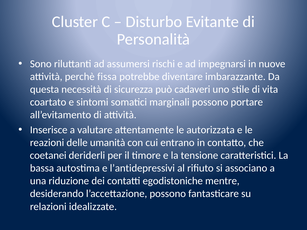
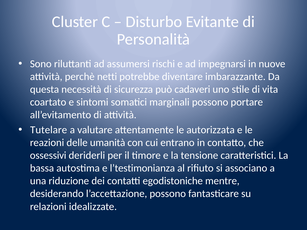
fissa: fissa -> netti (107, 77)
Inserisce: Inserisce -> Tutelare (49, 130)
coetanei: coetanei -> ossessivi (48, 156)
l’antidepressivi: l’antidepressivi -> l’testimonianza (142, 168)
